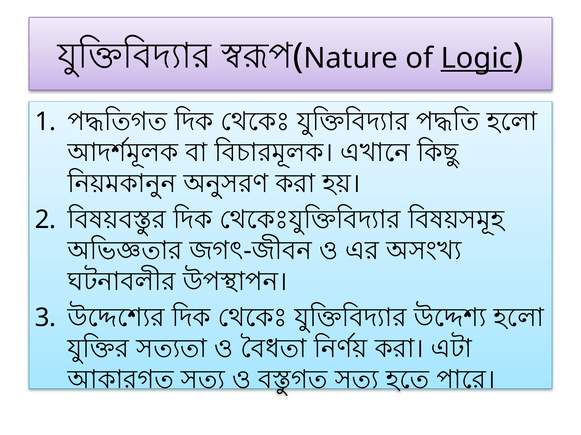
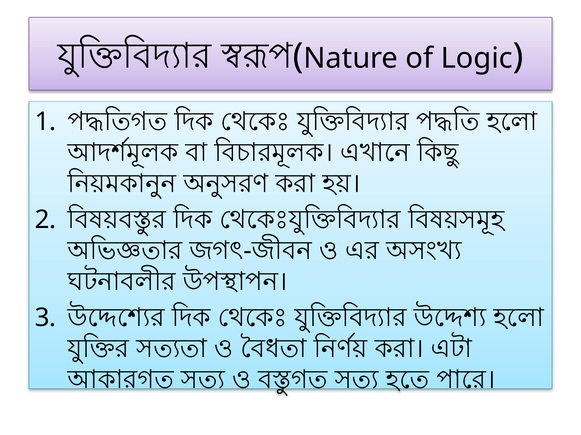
Logic underline: present -> none (477, 58)
